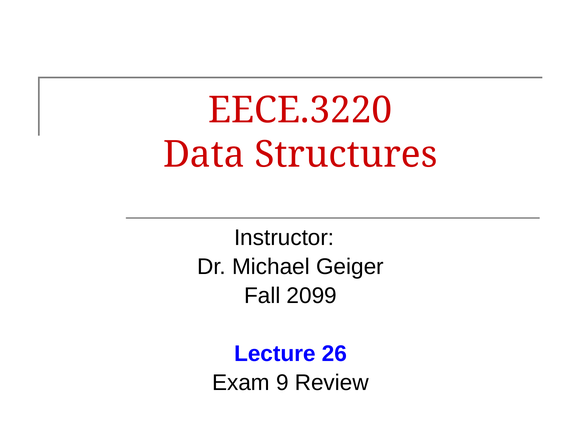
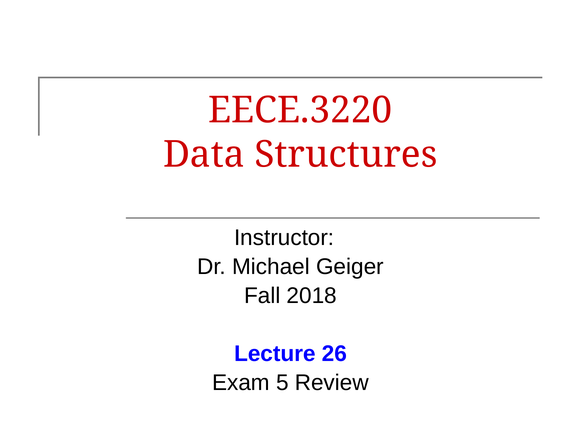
2099: 2099 -> 2018 (312, 296)
9: 9 -> 5 (282, 382)
